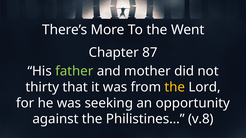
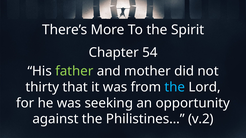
Went: Went -> Spirit (188, 30)
87: 87 -> 54 (150, 53)
the colour: yellow -> light blue (175, 87)
v.8: v.8 -> v.2 (201, 119)
